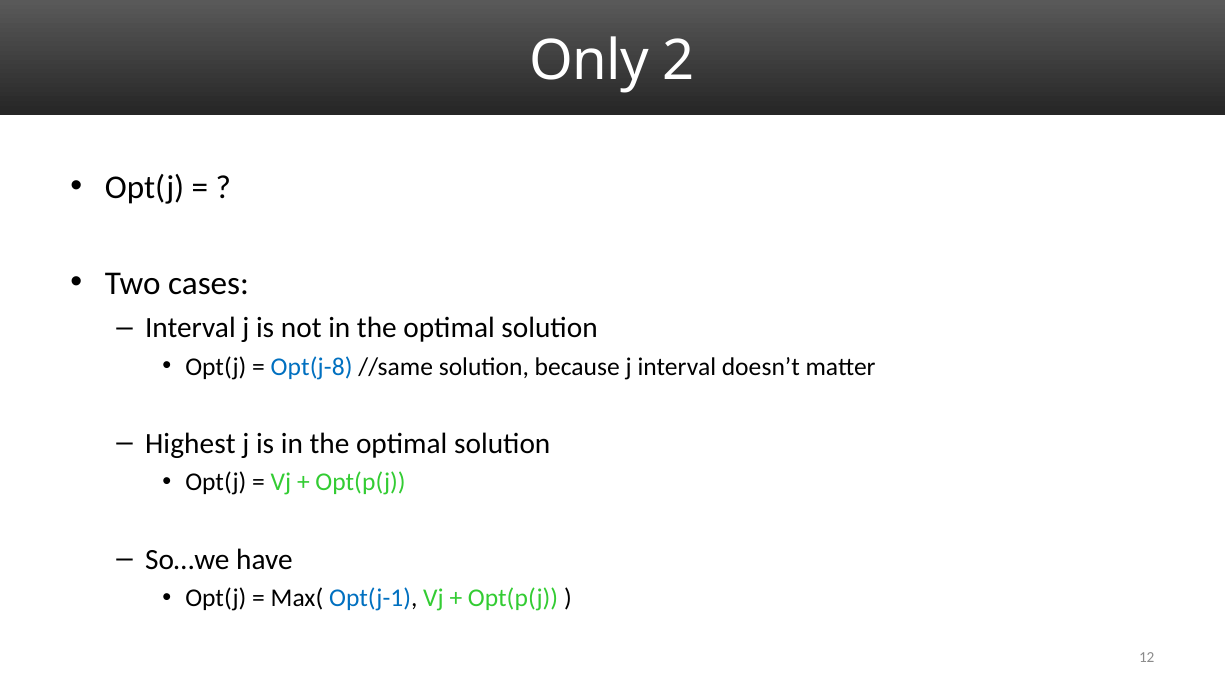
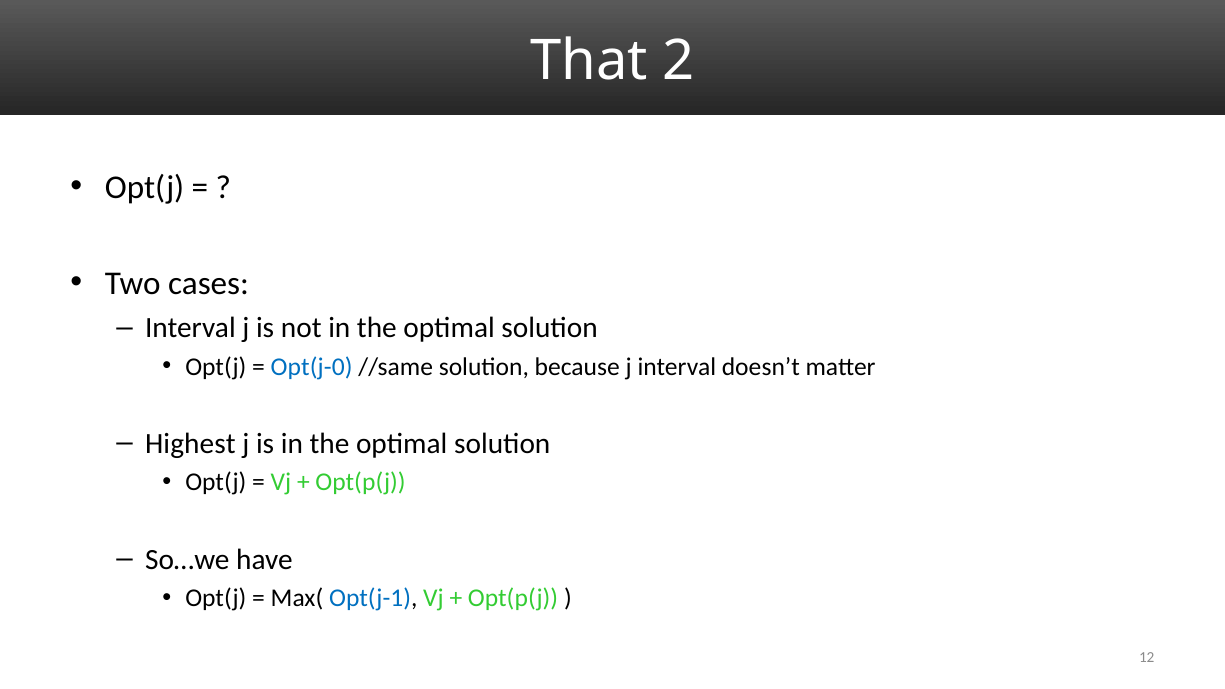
Only: Only -> That (589, 61)
Opt(j-8: Opt(j-8 -> Opt(j-0 (312, 367)
